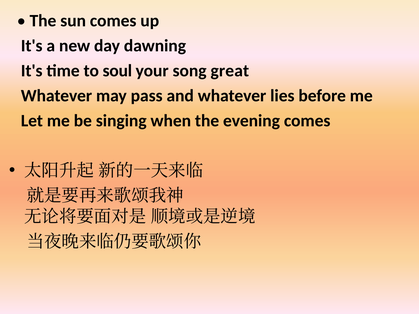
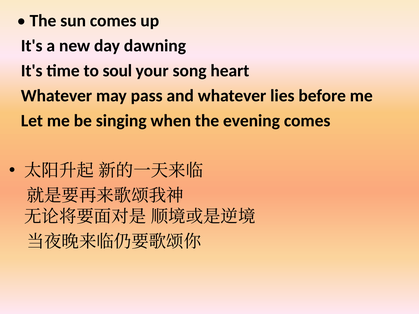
great: great -> heart (230, 71)
